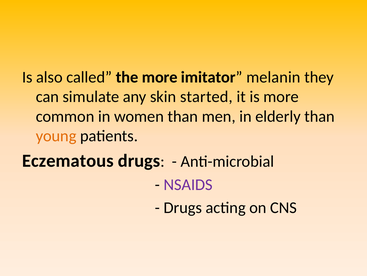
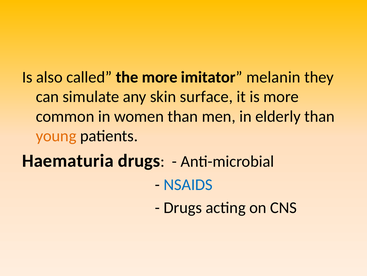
started: started -> surface (206, 97)
Eczematous: Eczematous -> Haematuria (68, 160)
NSAIDS colour: purple -> blue (188, 184)
